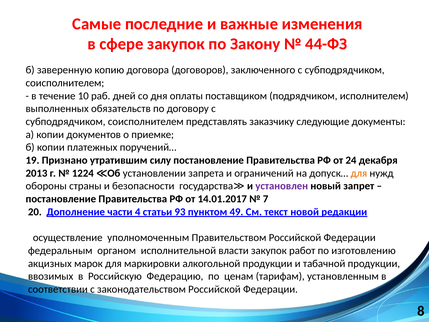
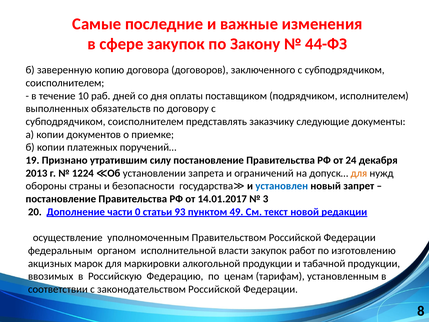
установлен colour: purple -> blue (282, 186)
7: 7 -> 3 (266, 199)
4: 4 -> 0 (138, 212)
